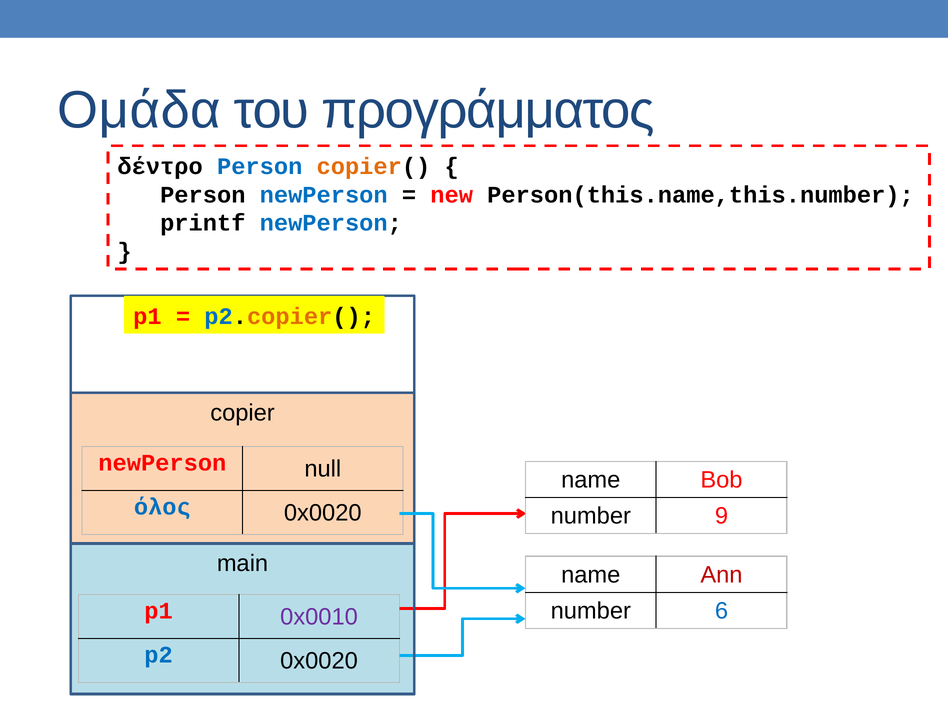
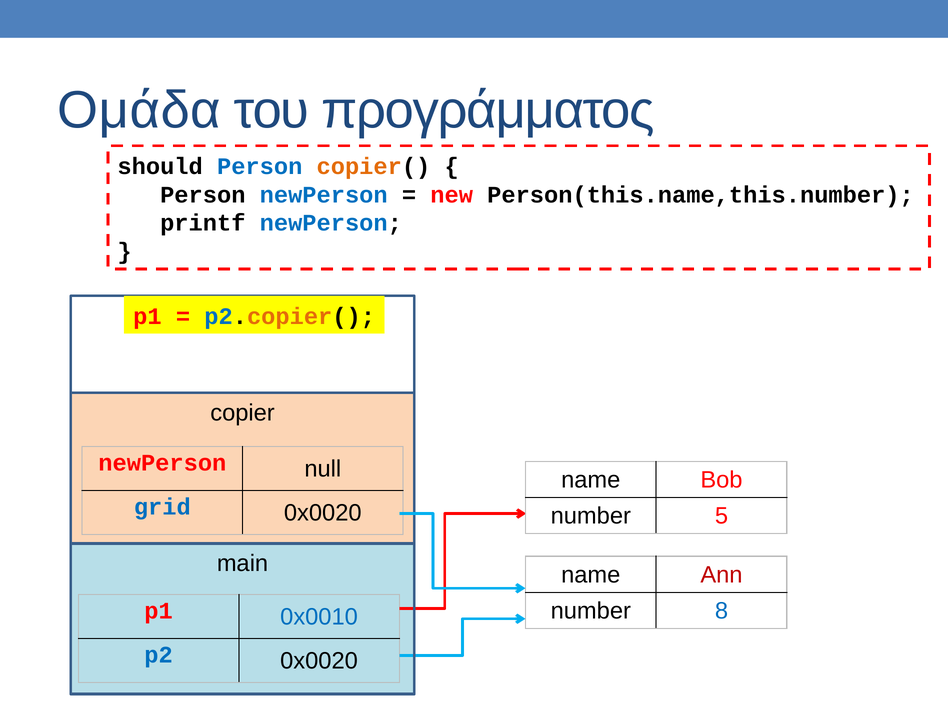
δέντρο: δέντρο -> should (160, 166)
όλος: όλος -> grid (162, 507)
9: 9 -> 5 (721, 516)
6: 6 -> 8 (721, 611)
0x0010 colour: purple -> blue (319, 617)
